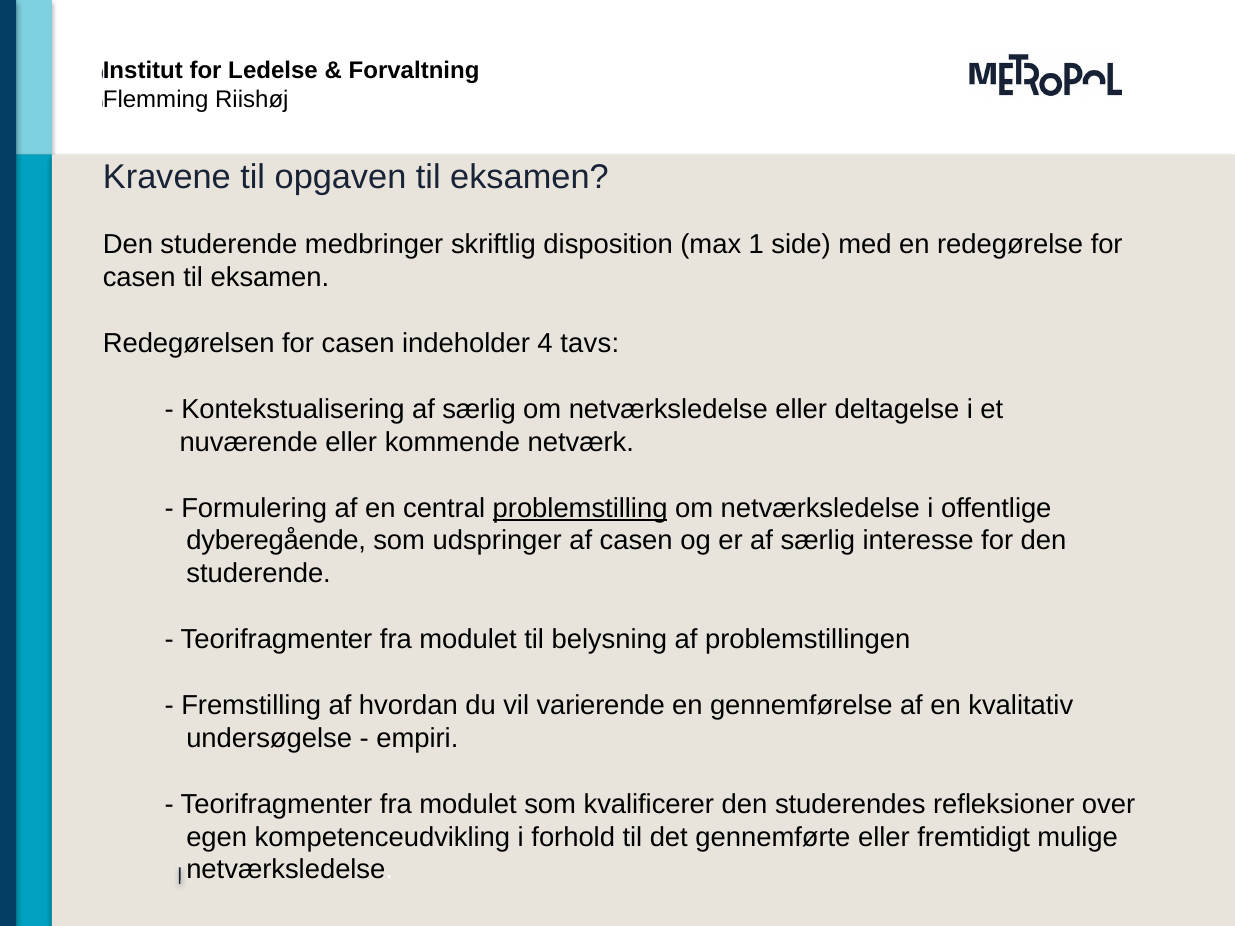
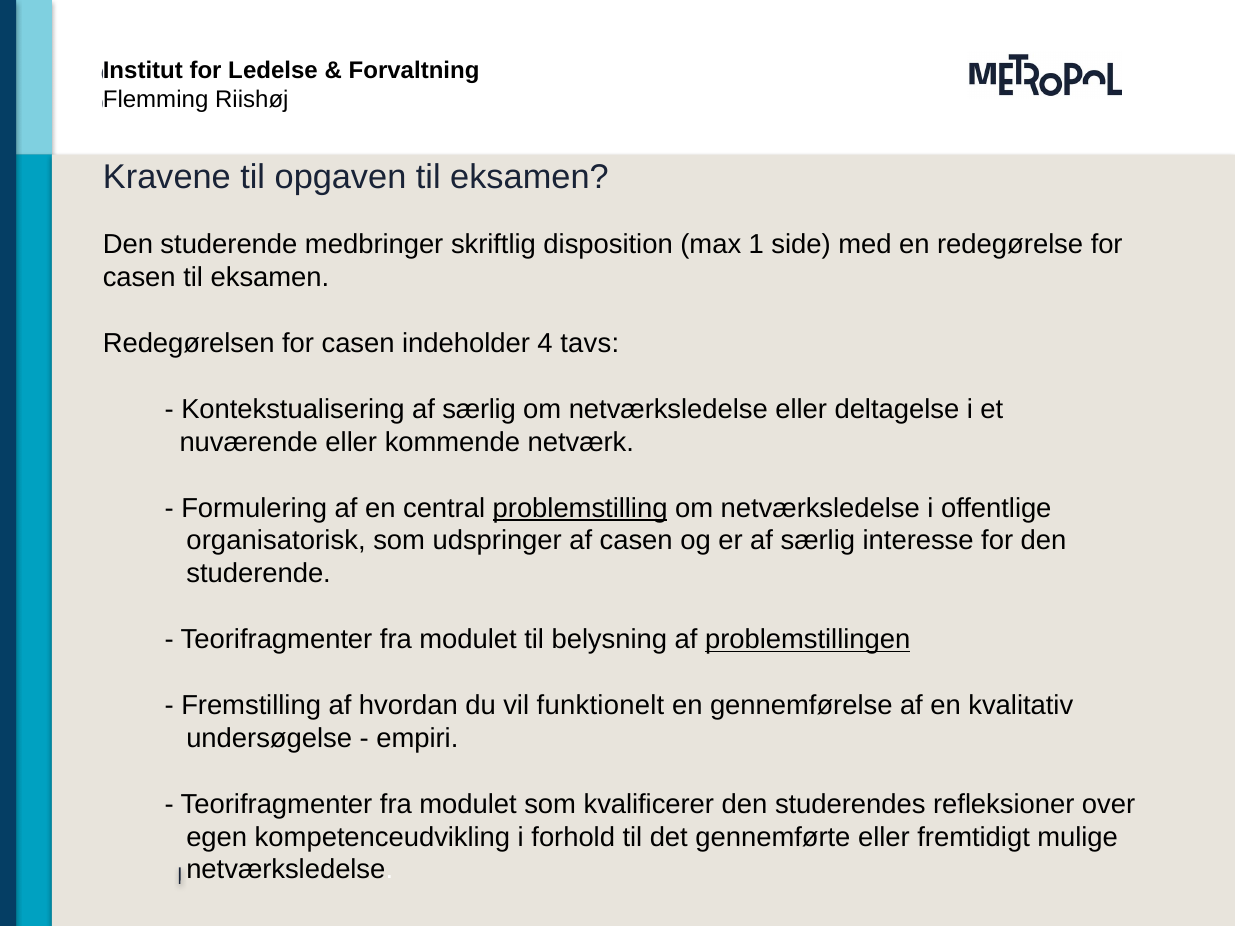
dyberegående: dyberegående -> organisatorisk (276, 541)
problemstillingen underline: none -> present (808, 640)
varierende: varierende -> funktionelt (600, 706)
